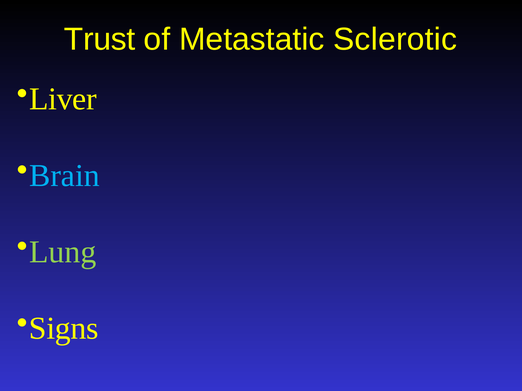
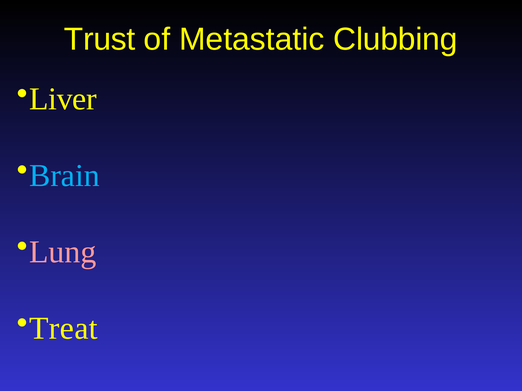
Sclerotic: Sclerotic -> Clubbing (395, 39)
Lung colour: light green -> pink (63, 252)
Signs: Signs -> Treat (63, 329)
